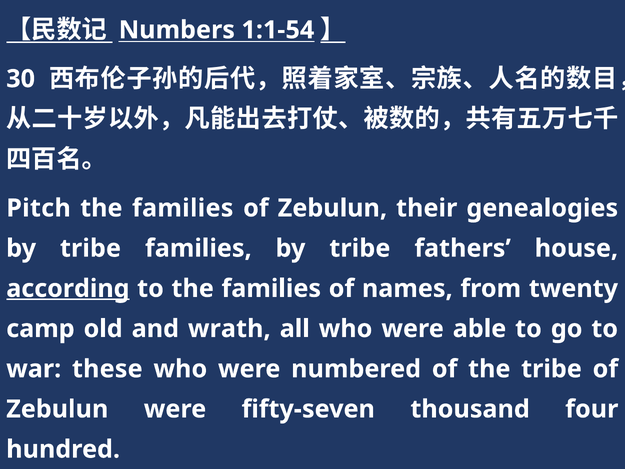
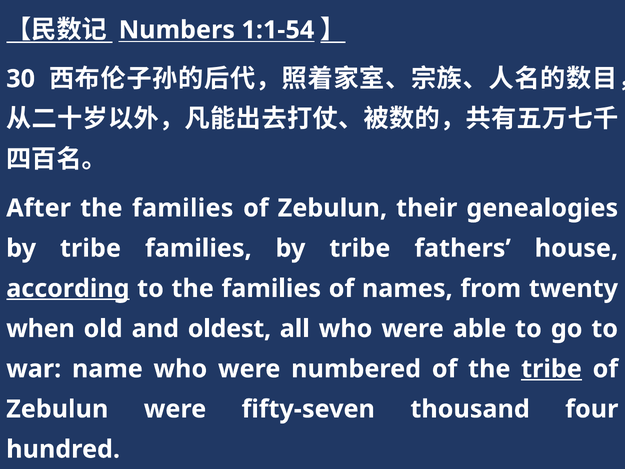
Pitch: Pitch -> After (39, 208)
camp: camp -> when (41, 329)
wrath: wrath -> oldest (229, 329)
these: these -> name (107, 369)
tribe underline: none -> present (552, 369)
